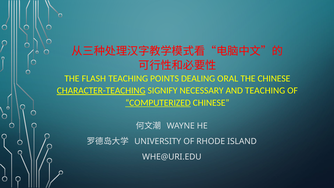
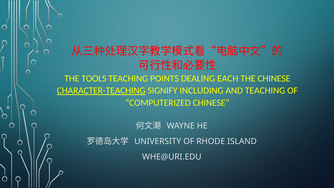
FLASH: FLASH -> TOOLS (94, 78)
ORAL: ORAL -> EACH (228, 78)
NECESSARY: NECESSARY -> INCLUDING (202, 91)
COMPUTERIZED underline: present -> none (158, 103)
